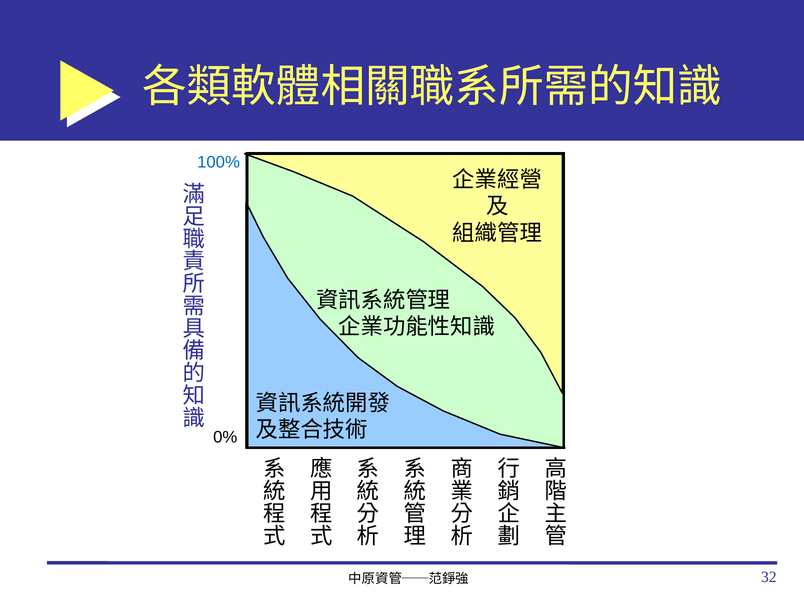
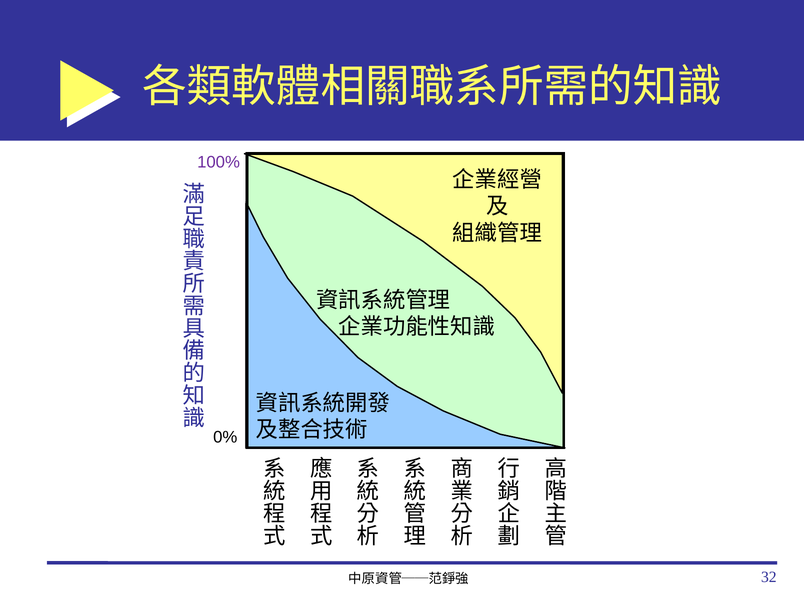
100% colour: blue -> purple (219, 162)
